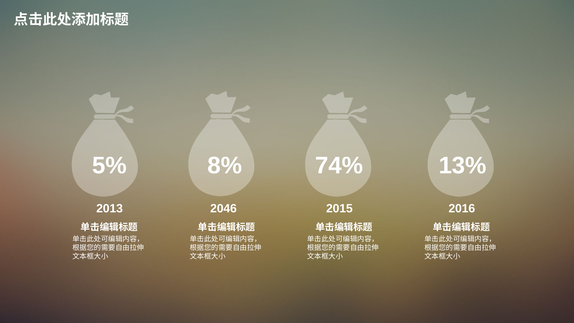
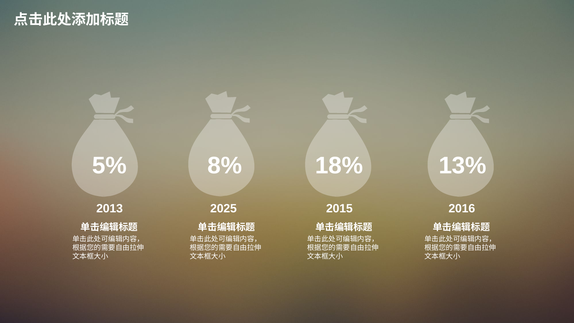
74%: 74% -> 18% (339, 166)
2046: 2046 -> 2025 (223, 209)
